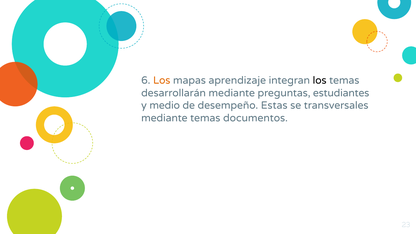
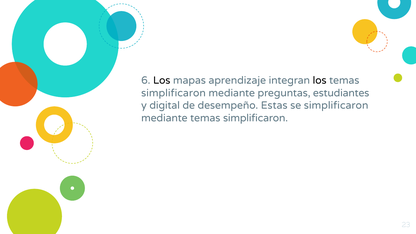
Los colour: orange -> black (162, 81)
desarrollarán: desarrollarán -> simplificaron (173, 93)
medio: medio -> digital (165, 105)
se transversales: transversales -> simplificaron (336, 105)
mediante temas documentos: documentos -> simplificaron (256, 118)
